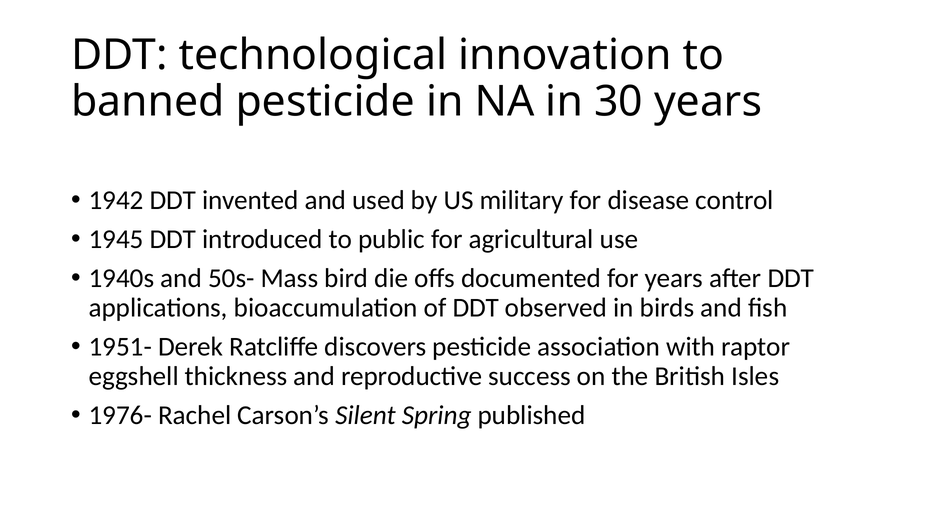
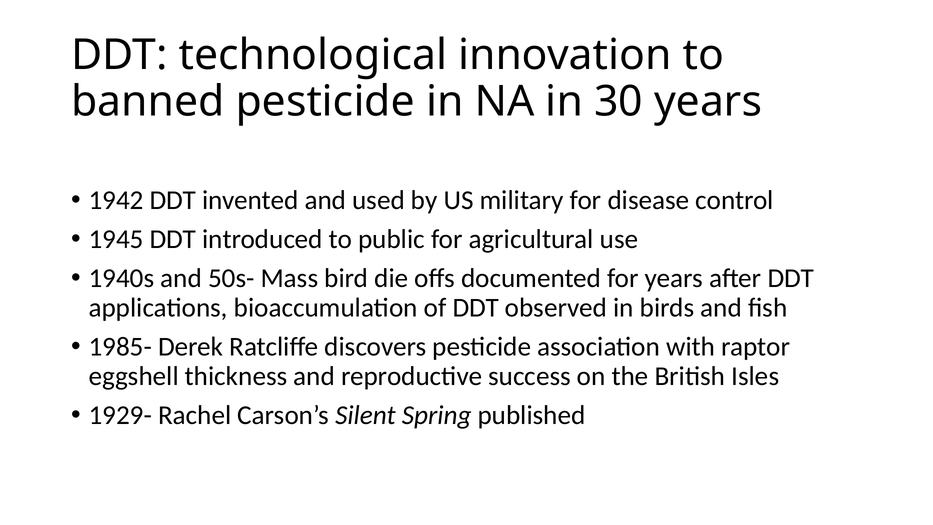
1951-: 1951- -> 1985- (120, 347)
1976-: 1976- -> 1929- (120, 415)
